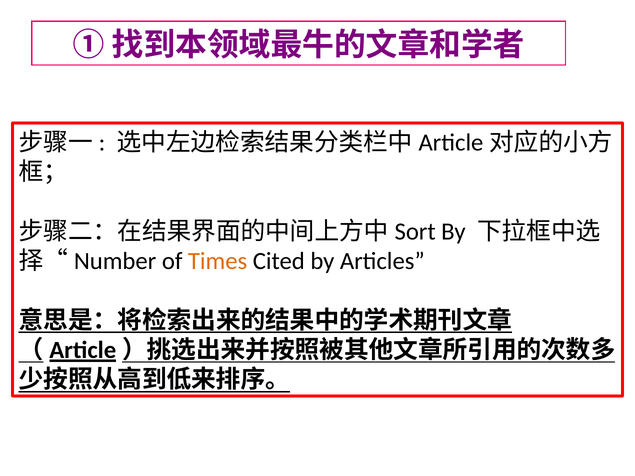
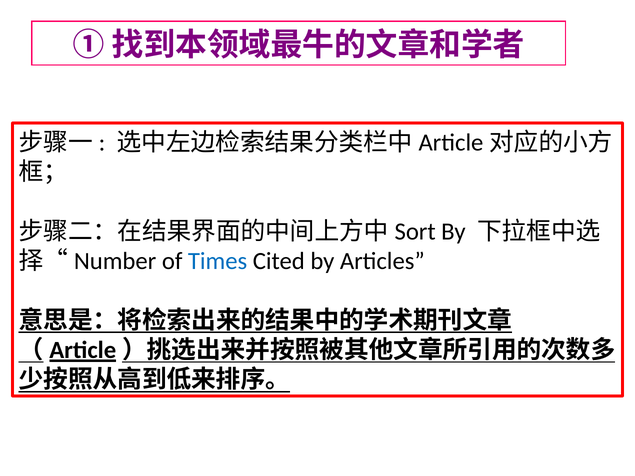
Times colour: orange -> blue (218, 261)
